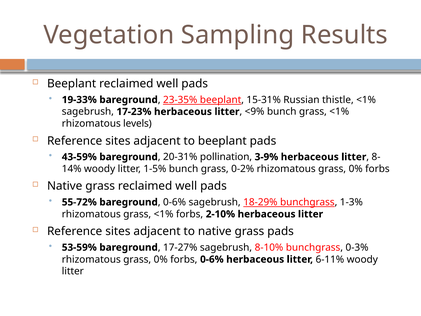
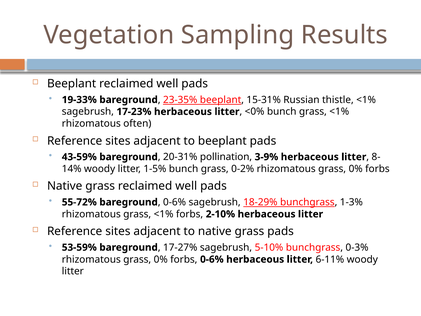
<9%: <9% -> <0% (255, 112)
levels: levels -> often (137, 124)
8-10%: 8-10% -> 5-10% (269, 247)
